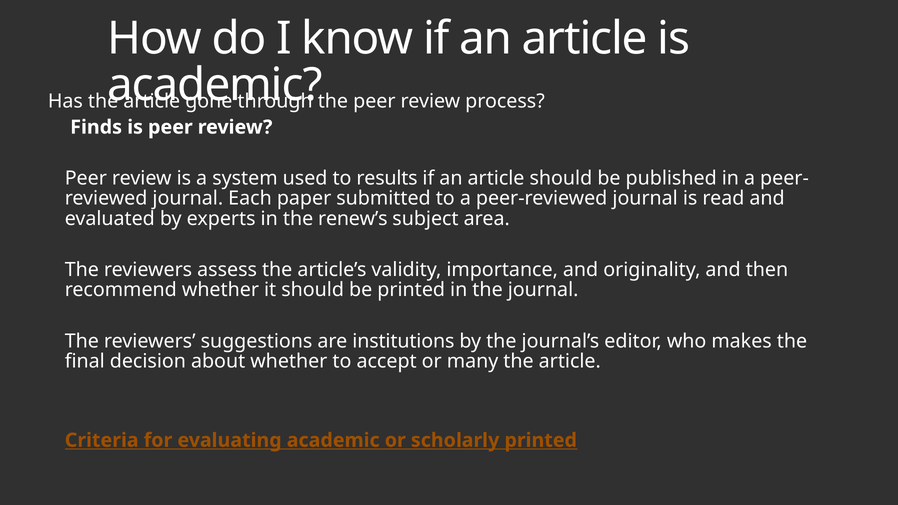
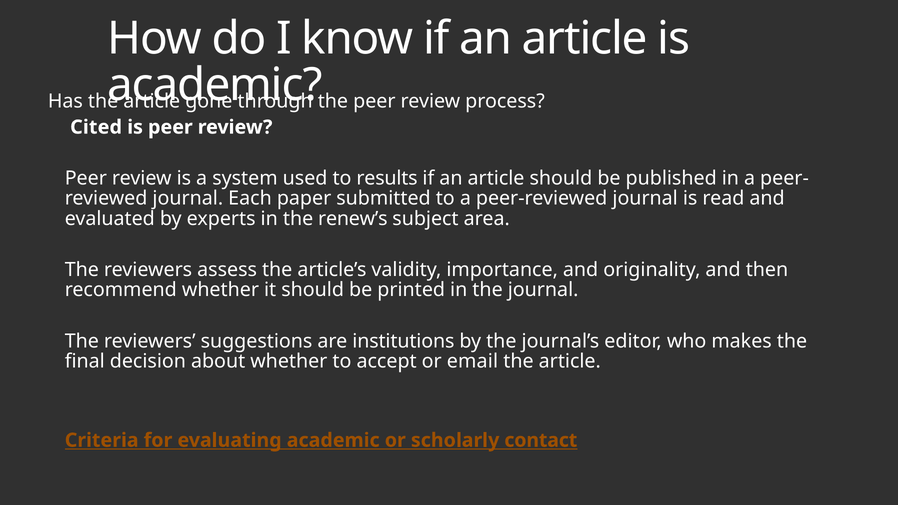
Finds: Finds -> Cited (96, 127)
many: many -> email (472, 361)
scholarly printed: printed -> contact (541, 440)
